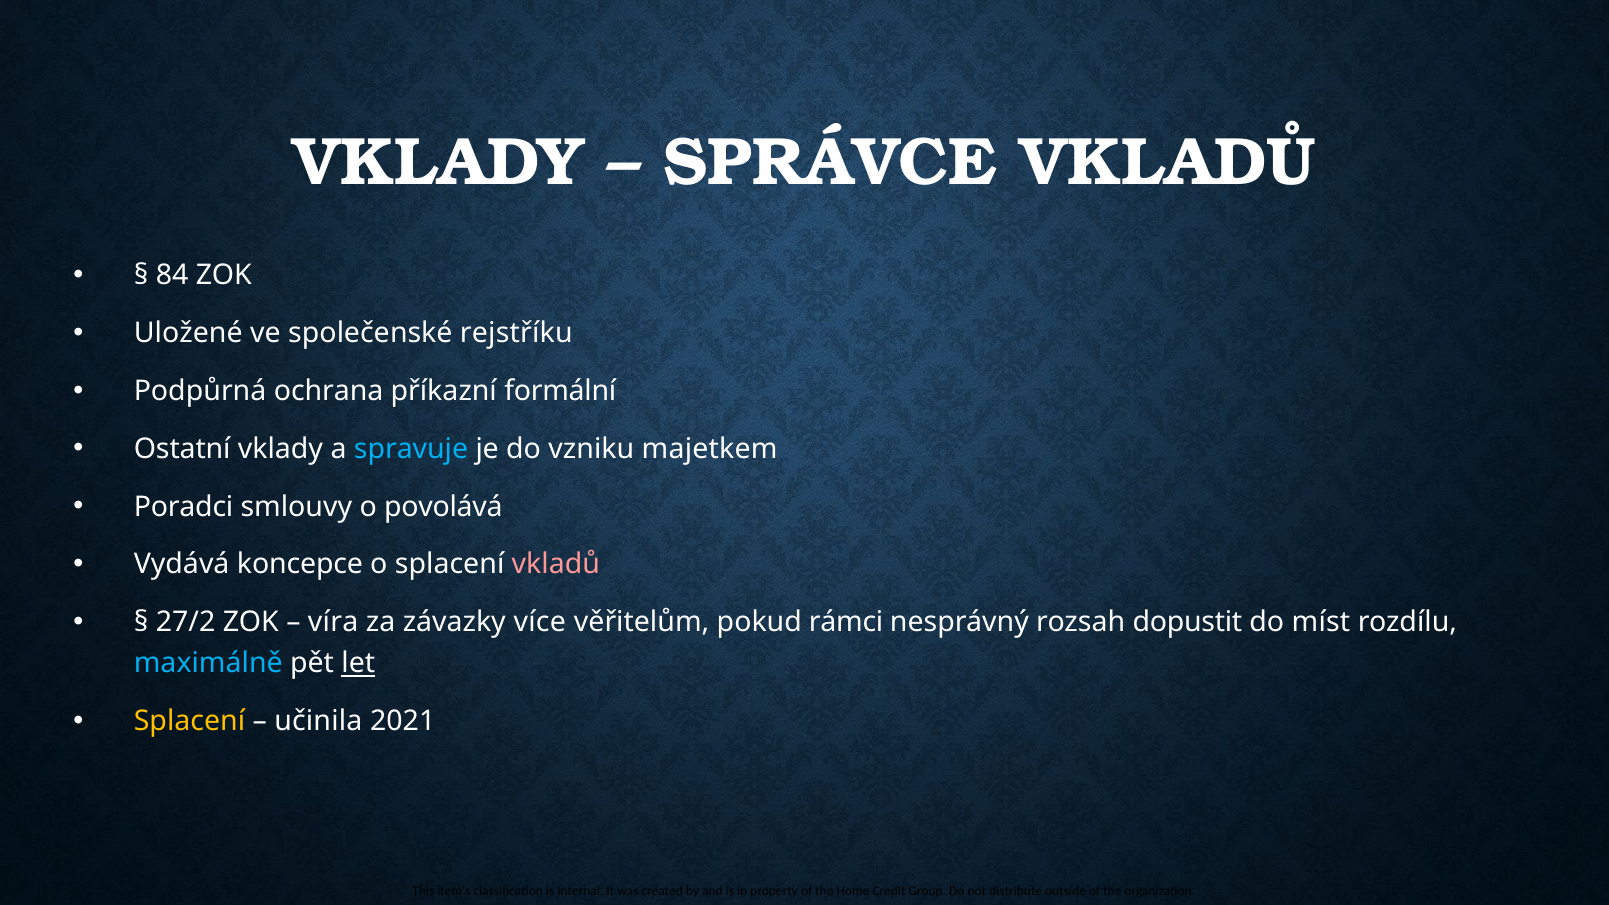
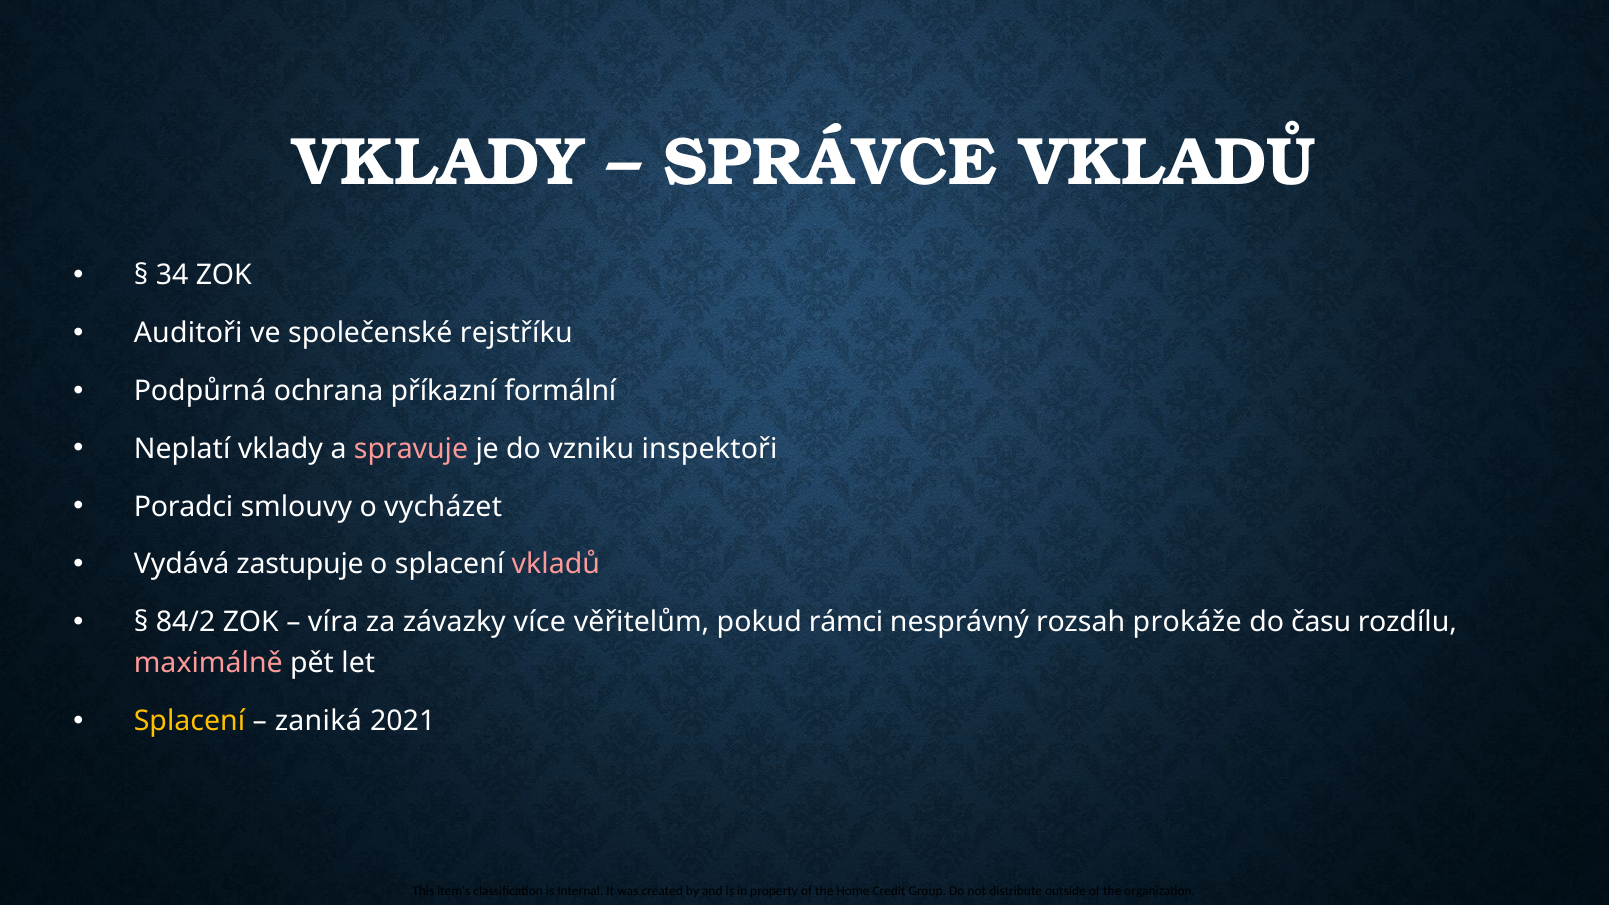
84: 84 -> 34 (172, 276)
Uložené: Uložené -> Auditoři (188, 333)
Ostatní: Ostatní -> Neplatí (182, 449)
spravuje colour: light blue -> pink (411, 449)
majetkem: majetkem -> inspektoři (710, 449)
povolává: povolává -> vycházet (443, 507)
koncepce: koncepce -> zastupuje (300, 565)
27/2: 27/2 -> 84/2 (186, 622)
dopustit: dopustit -> prokáže (1187, 622)
míst: míst -> času (1321, 622)
maximálně colour: light blue -> pink (208, 663)
let underline: present -> none (358, 663)
učinila: učinila -> zaniká (318, 721)
